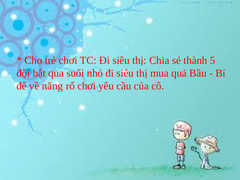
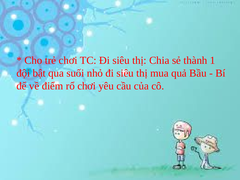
5: 5 -> 1 (213, 60)
năng: năng -> điểm (53, 86)
